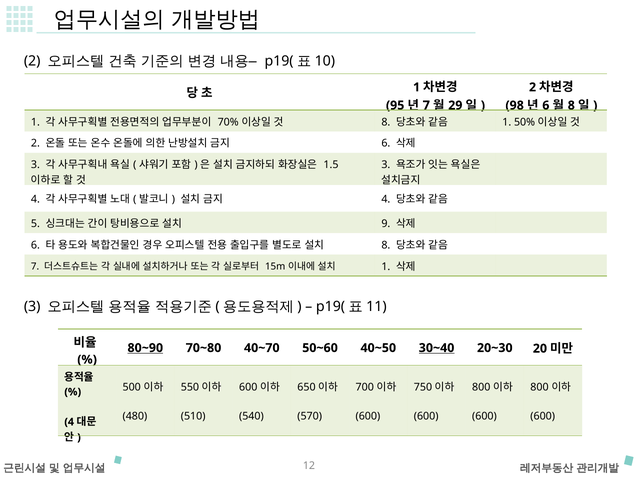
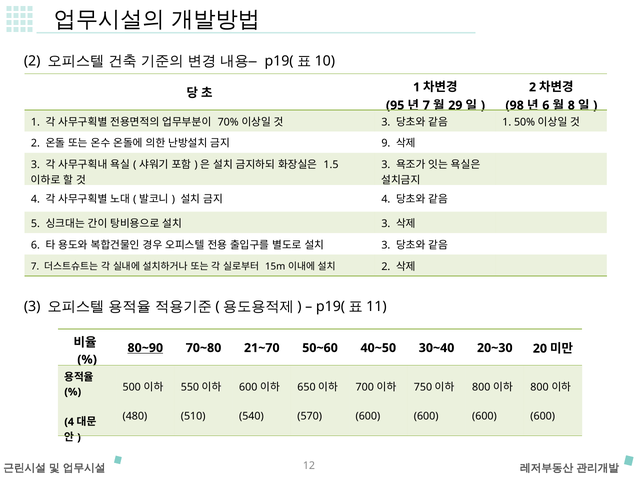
8: 8 -> 3 (386, 122)
6: 6 -> 9 (386, 143)
9: 9 -> 3 (386, 224)
8: 8 -> 3 (386, 245)
1: 1 -> 2 (386, 267)
40~70: 40~70 -> 21~70 (262, 348)
30~40 underline: present -> none (437, 348)
